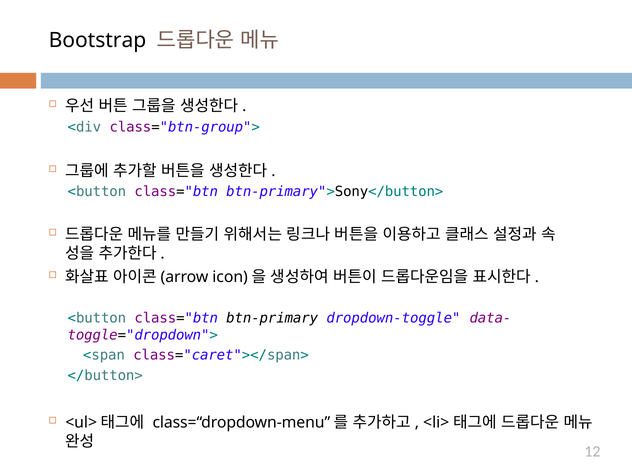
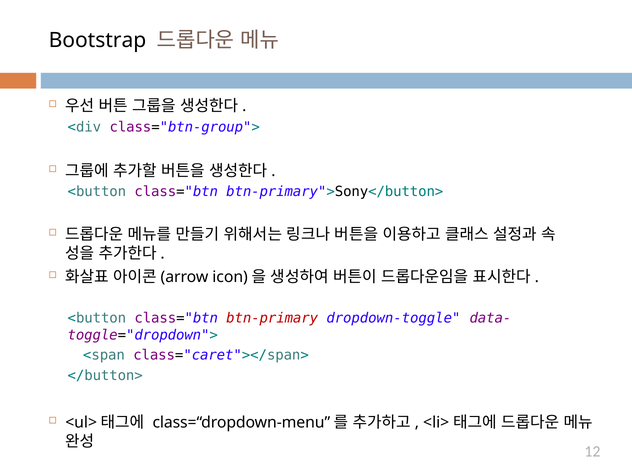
btn-primary colour: black -> red (272, 318)
